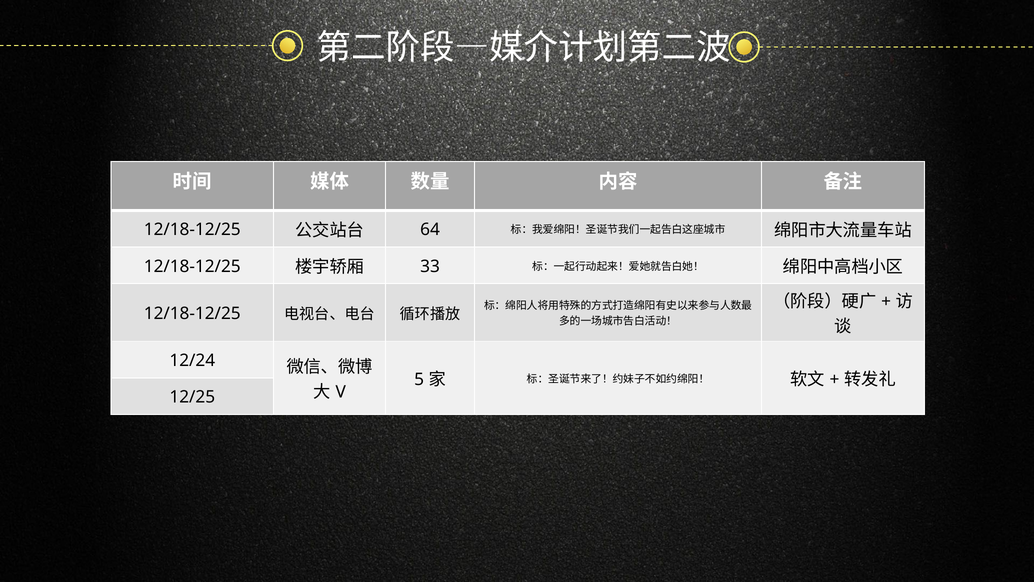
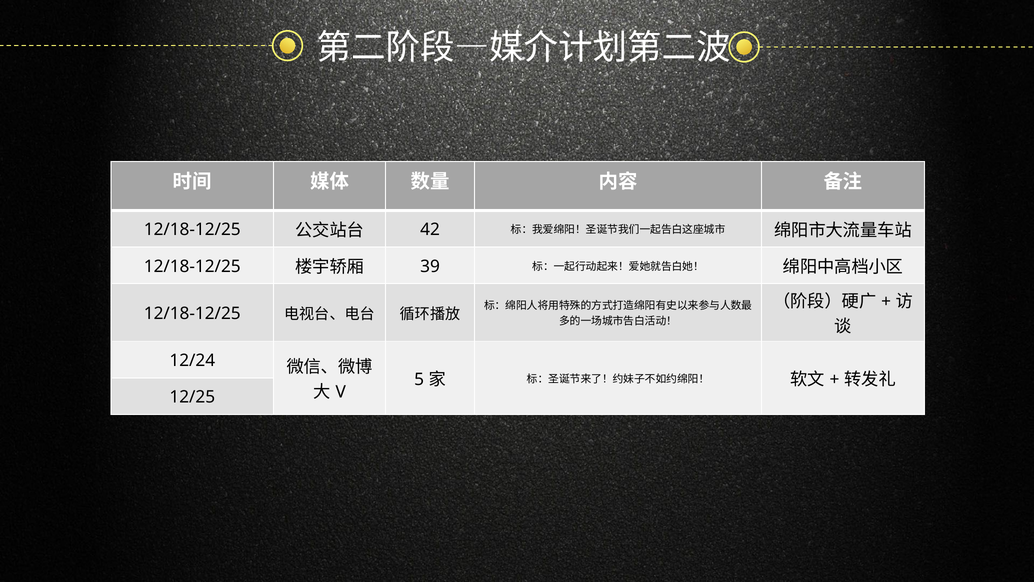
64: 64 -> 42 (430, 230)
33: 33 -> 39 (430, 266)
